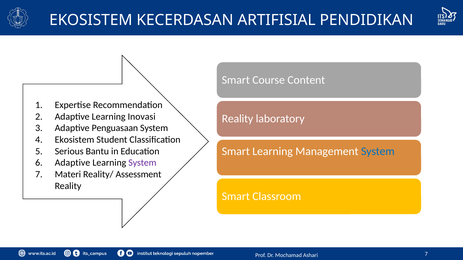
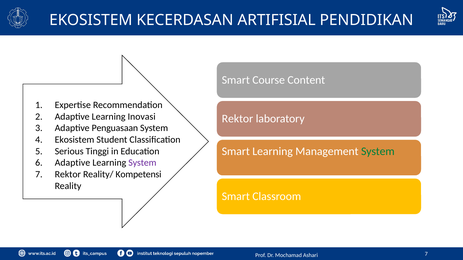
Reality: Reality -> Rektor (237, 119)
System colour: blue -> green (378, 152)
Bantu: Bantu -> Tinggi (97, 151)
7 Materi: Materi -> Rektor (68, 175)
Assessment: Assessment -> Kompetensi (139, 175)
